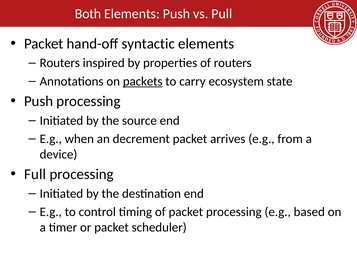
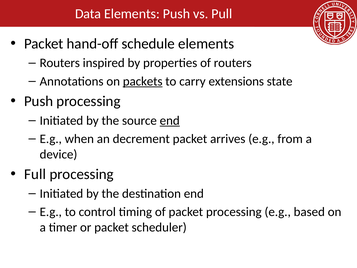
Both: Both -> Data (88, 14)
syntactic: syntactic -> schedule (148, 44)
ecosystem: ecosystem -> extensions (236, 81)
end underline: none -> present (170, 120)
